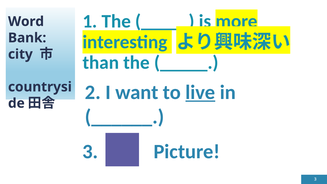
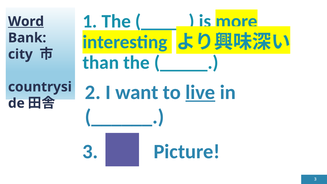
Word underline: none -> present (26, 21)
